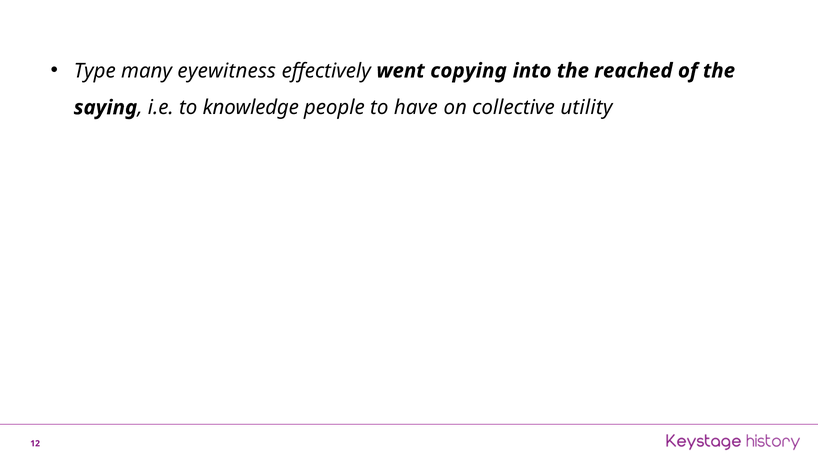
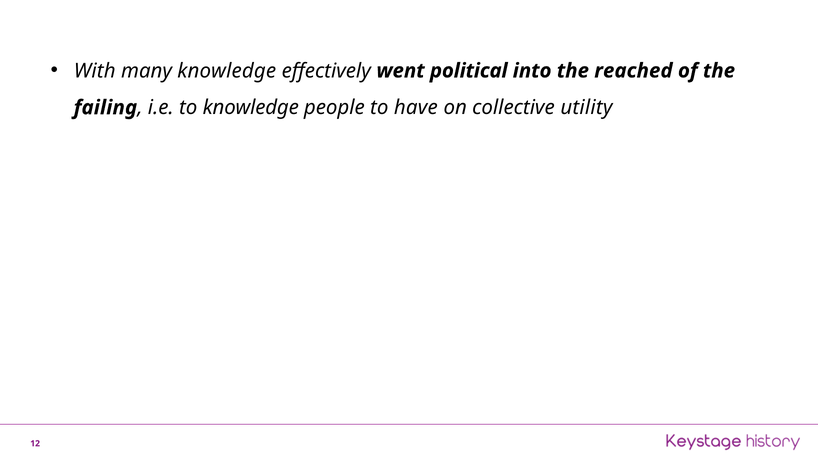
Type: Type -> With (95, 71)
many eyewitness: eyewitness -> knowledge (227, 71)
copying: copying -> political (469, 71)
saying: saying -> failing (105, 108)
